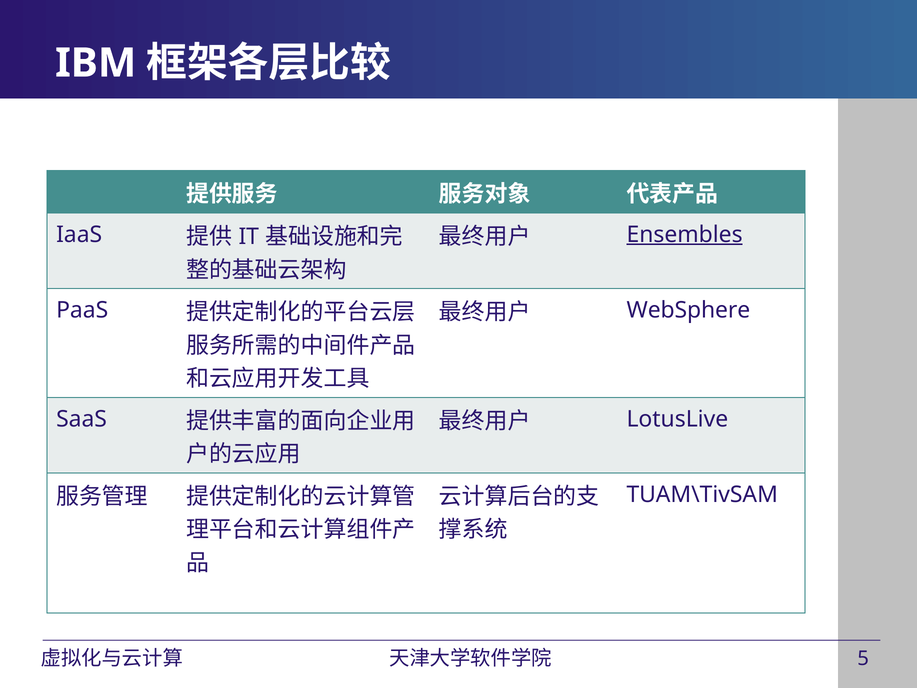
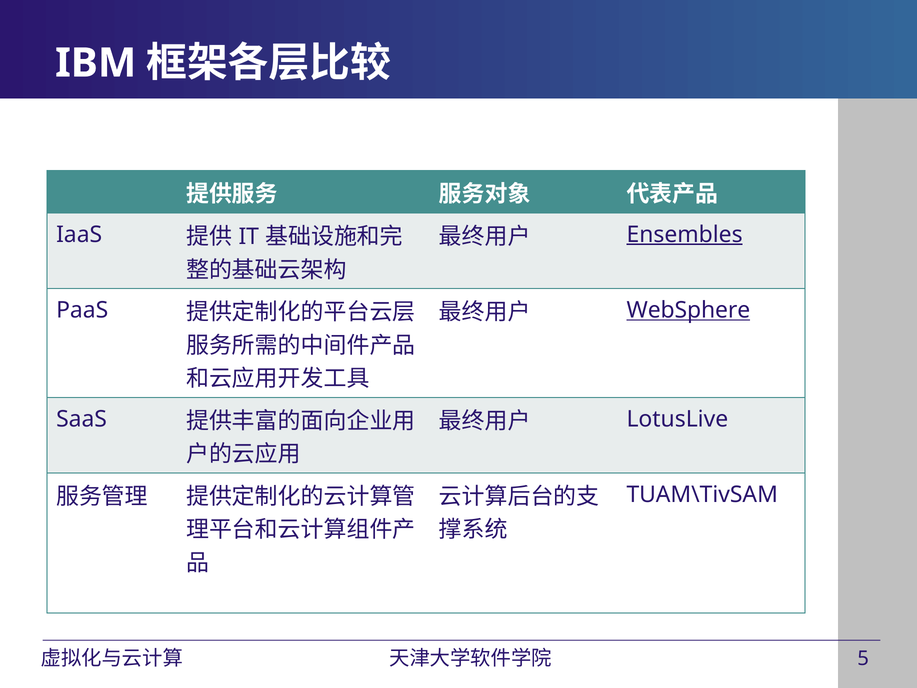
WebSphere underline: none -> present (688, 310)
